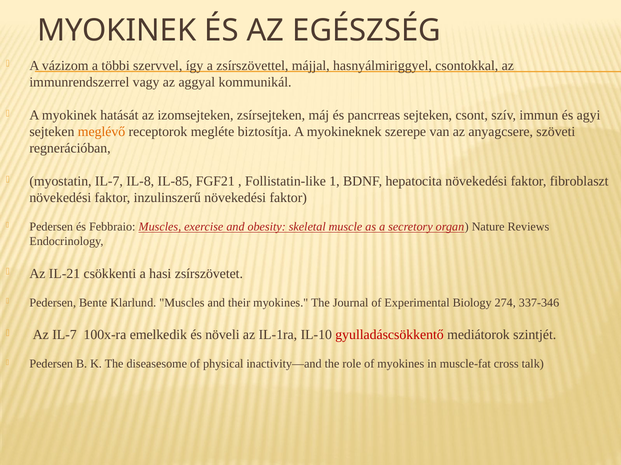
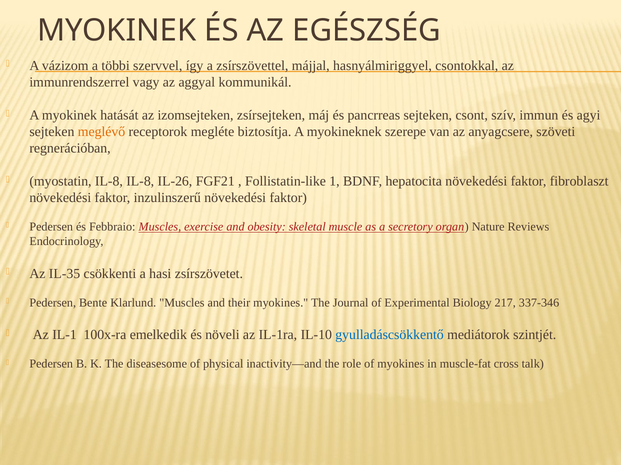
myostatin IL-7: IL-7 -> IL-8 (109, 182)
IL-85: IL-85 -> IL-26 (175, 182)
IL-21: IL-21 -> IL-35 (65, 274)
274: 274 -> 217 (505, 303)
Az IL-7: IL-7 -> IL-1 (65, 335)
gyulladáscsökkentő colour: red -> blue (390, 335)
